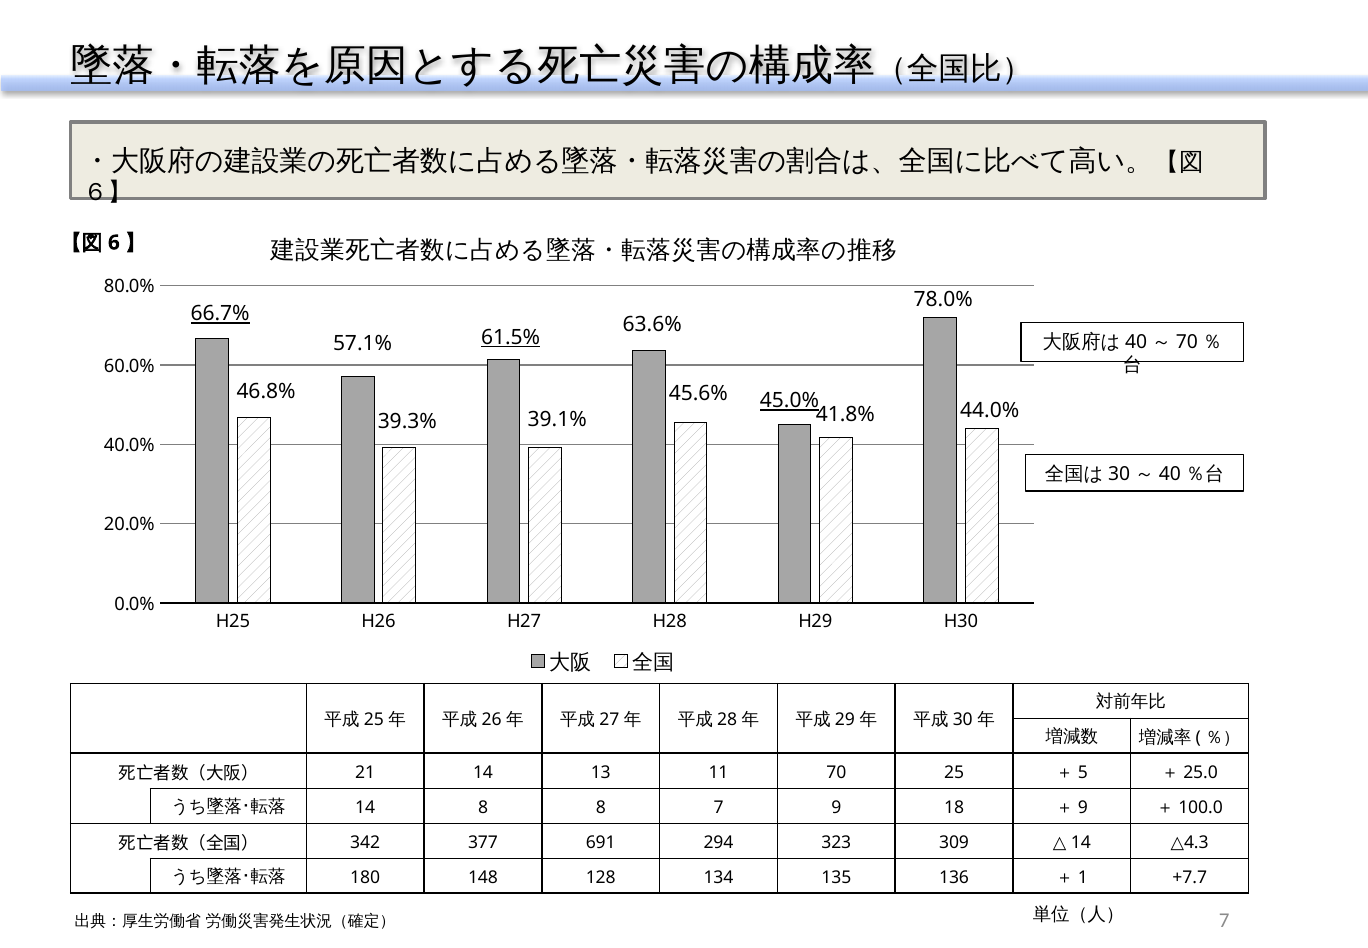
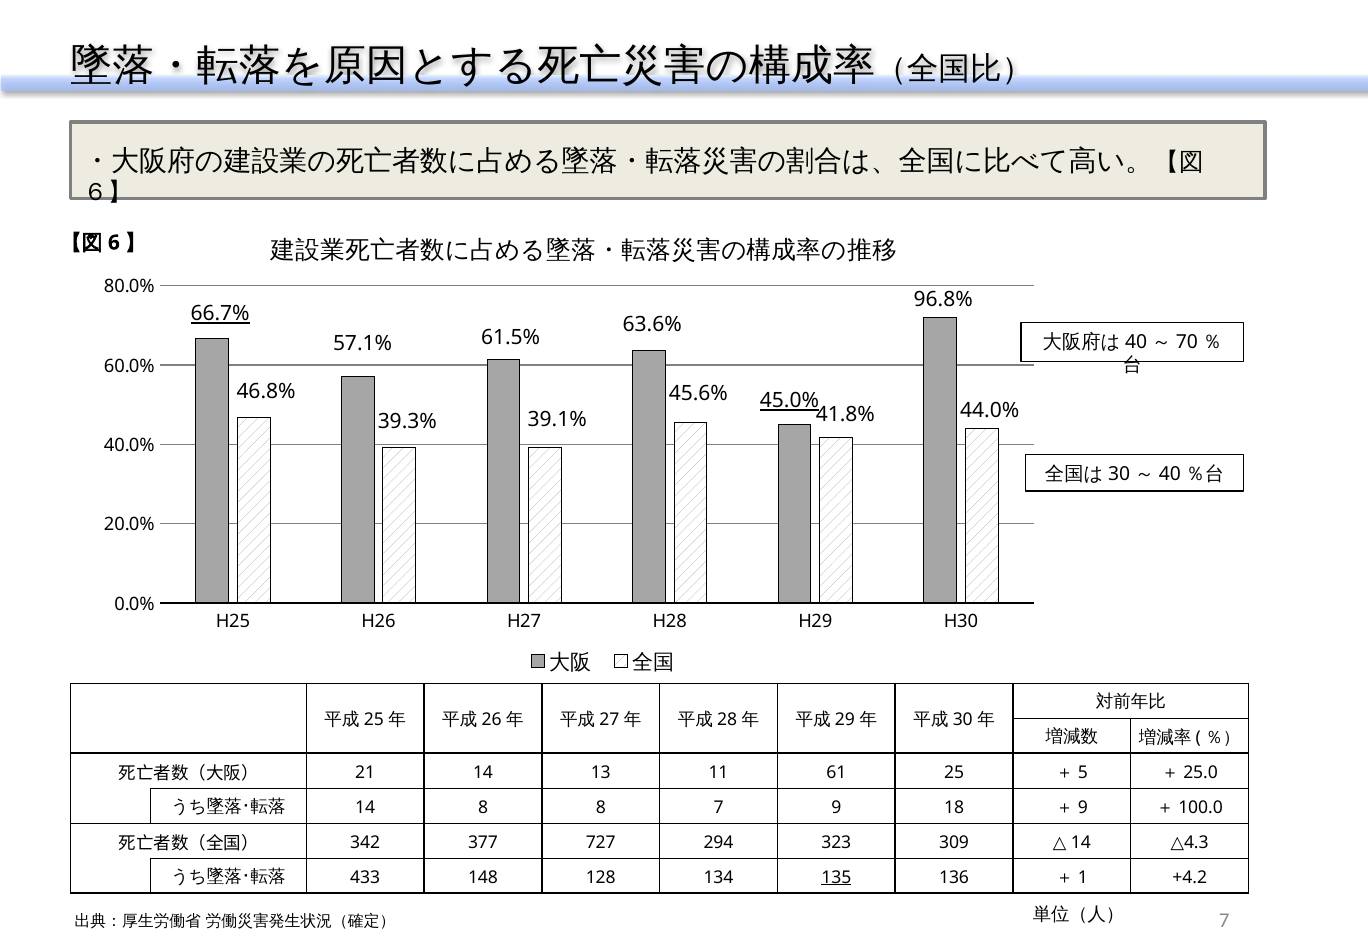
78.0%: 78.0% -> 96.8% (943, 300)
61.5% underline: present -> none (511, 338)
70: 70 -> 61 (836, 772)
691: 691 -> 727 (601, 842)
180: 180 -> 433 (365, 877)
135 underline: none -> present (836, 877)
+7.7: +7.7 -> +4.2 (1190, 877)
